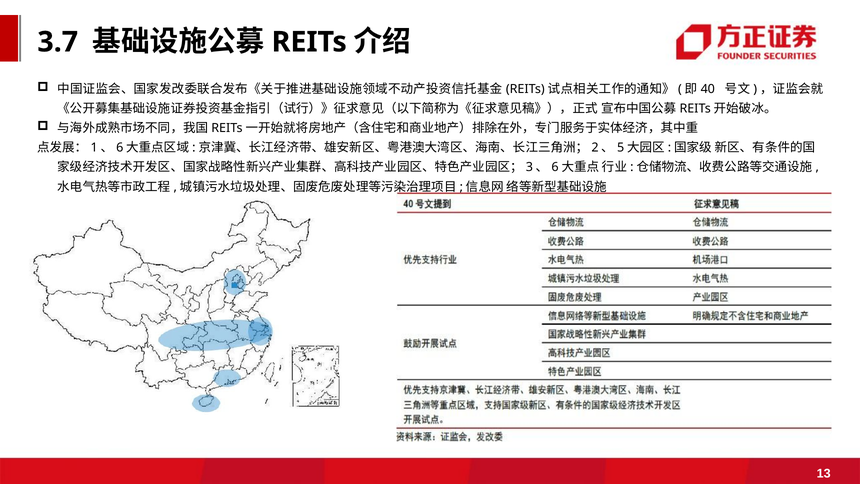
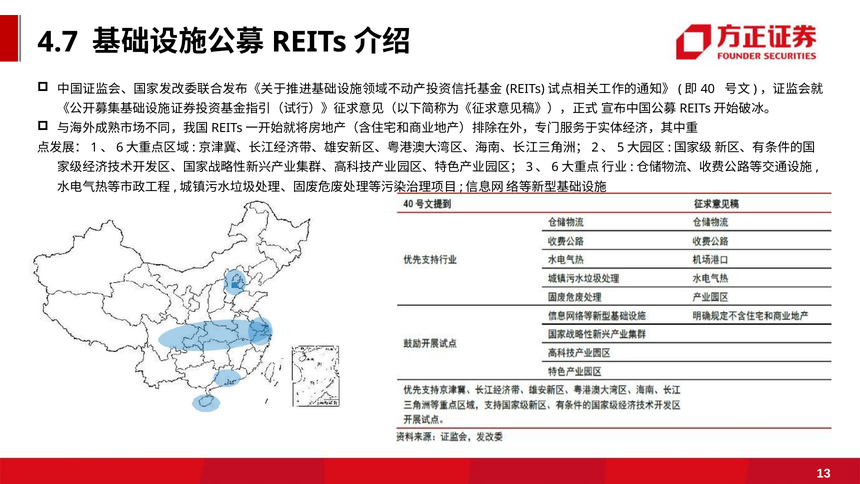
3.7: 3.7 -> 4.7 (58, 42)
